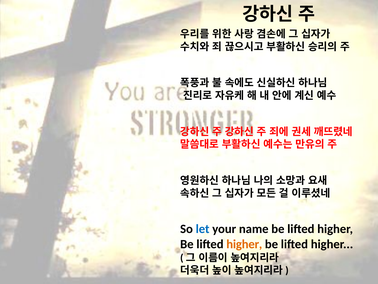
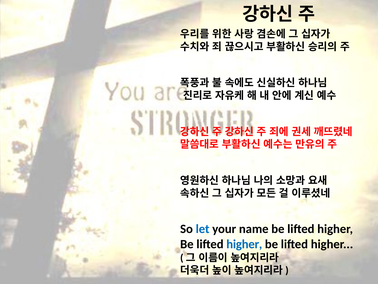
higher colour: orange -> blue (244, 244)
